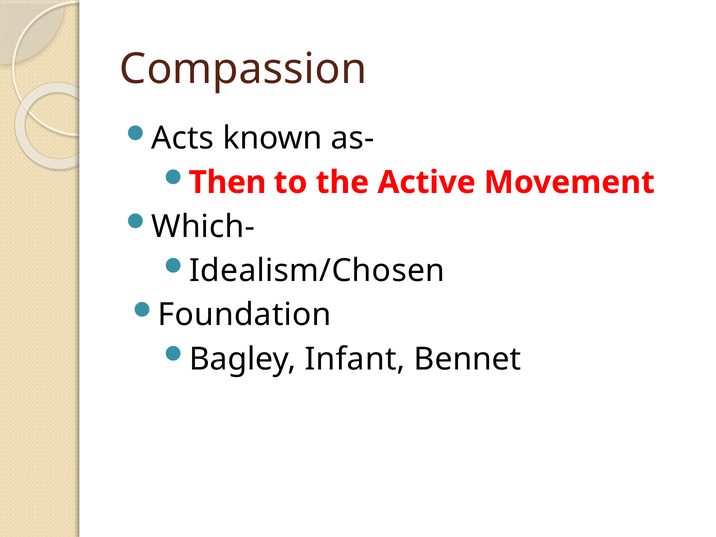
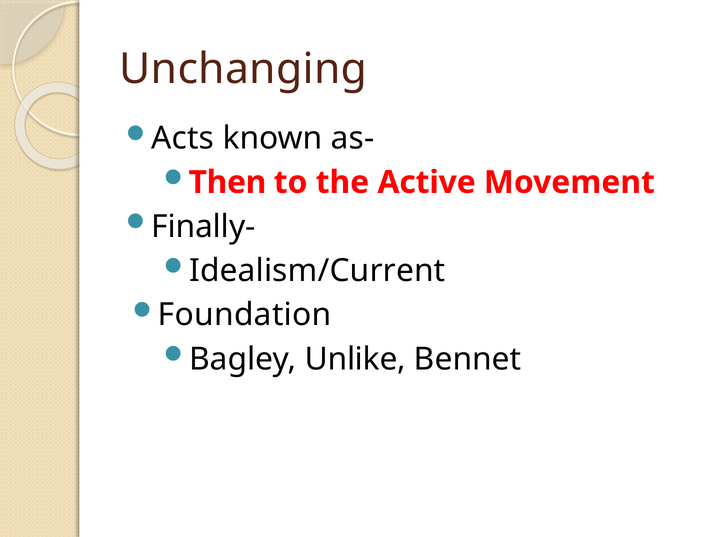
Compassion: Compassion -> Unchanging (243, 69)
Which-: Which- -> Finally- (203, 227)
Idealism/Chosen: Idealism/Chosen -> Idealism/Current (317, 271)
Infant: Infant -> Unlike (355, 359)
